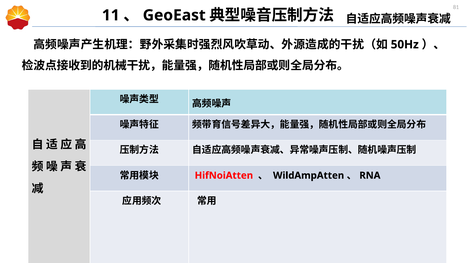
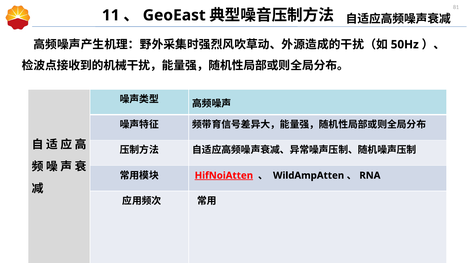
HifNoiAtten underline: none -> present (224, 175)
